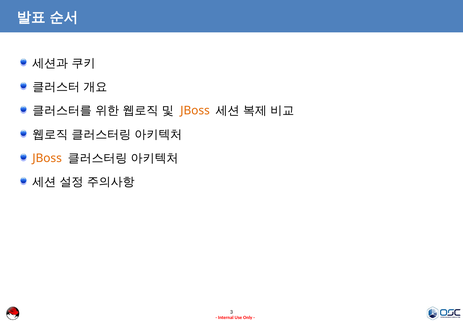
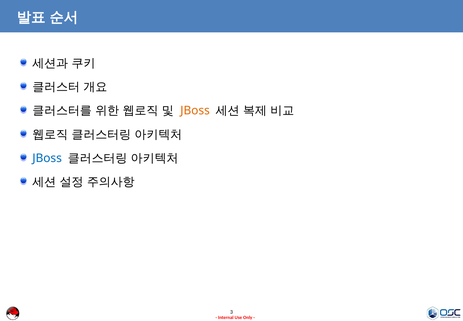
JBoss colour: orange -> blue (47, 158)
